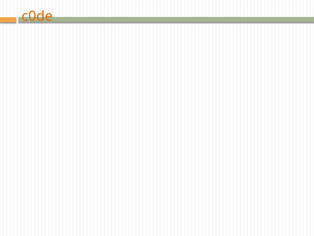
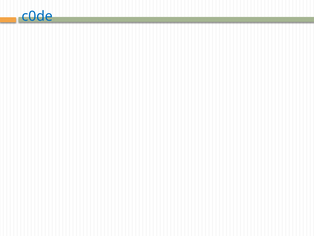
c0de colour: orange -> blue (37, 16)
